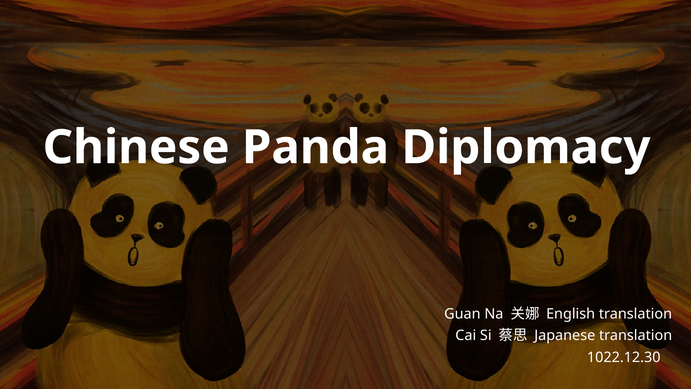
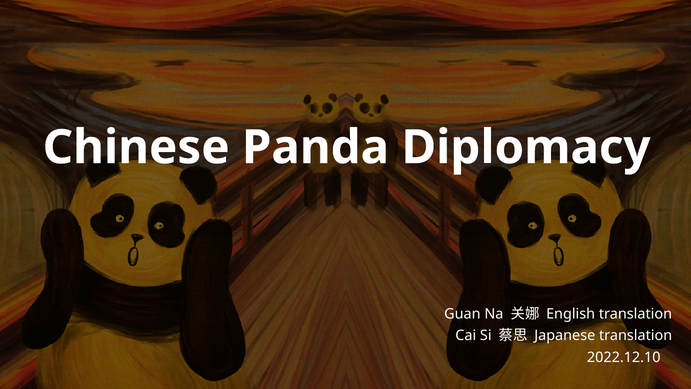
1022.12.30: 1022.12.30 -> 2022.12.10 (624, 357)
